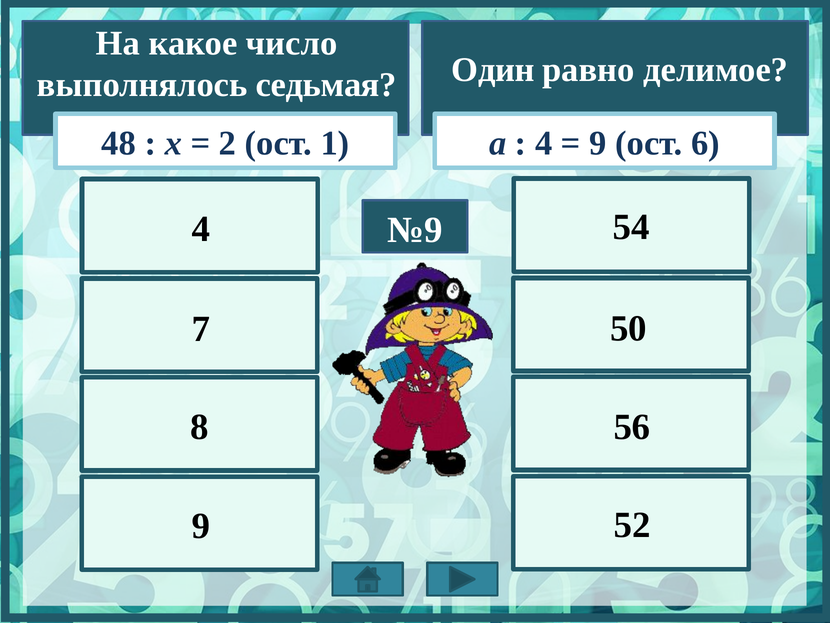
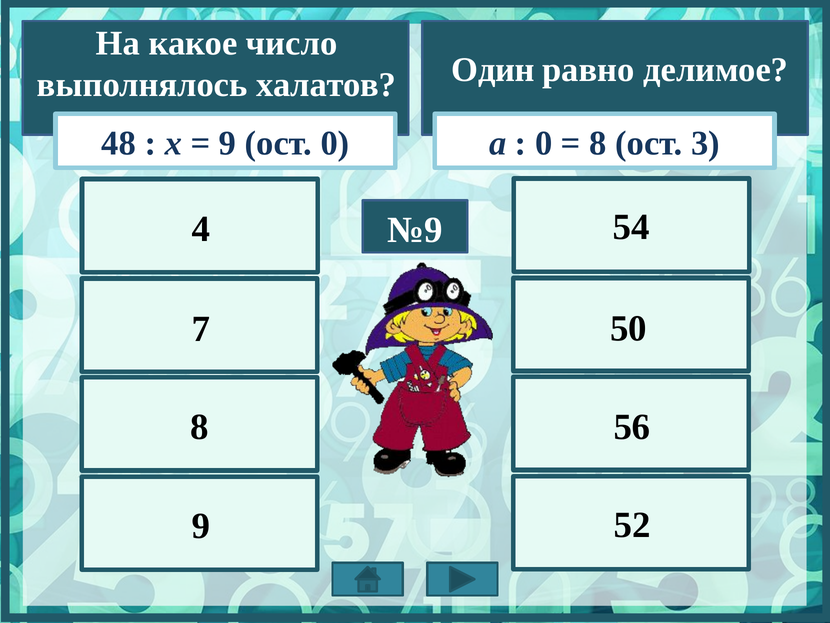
седьмая: седьмая -> халатов (326, 85)
2: 2 -> 9 (228, 143)
ост 1: 1 -> 0 (335, 143)
4: 4 -> 0 (544, 143)
9: 9 -> 8 (598, 143)
6: 6 -> 3 (705, 143)
